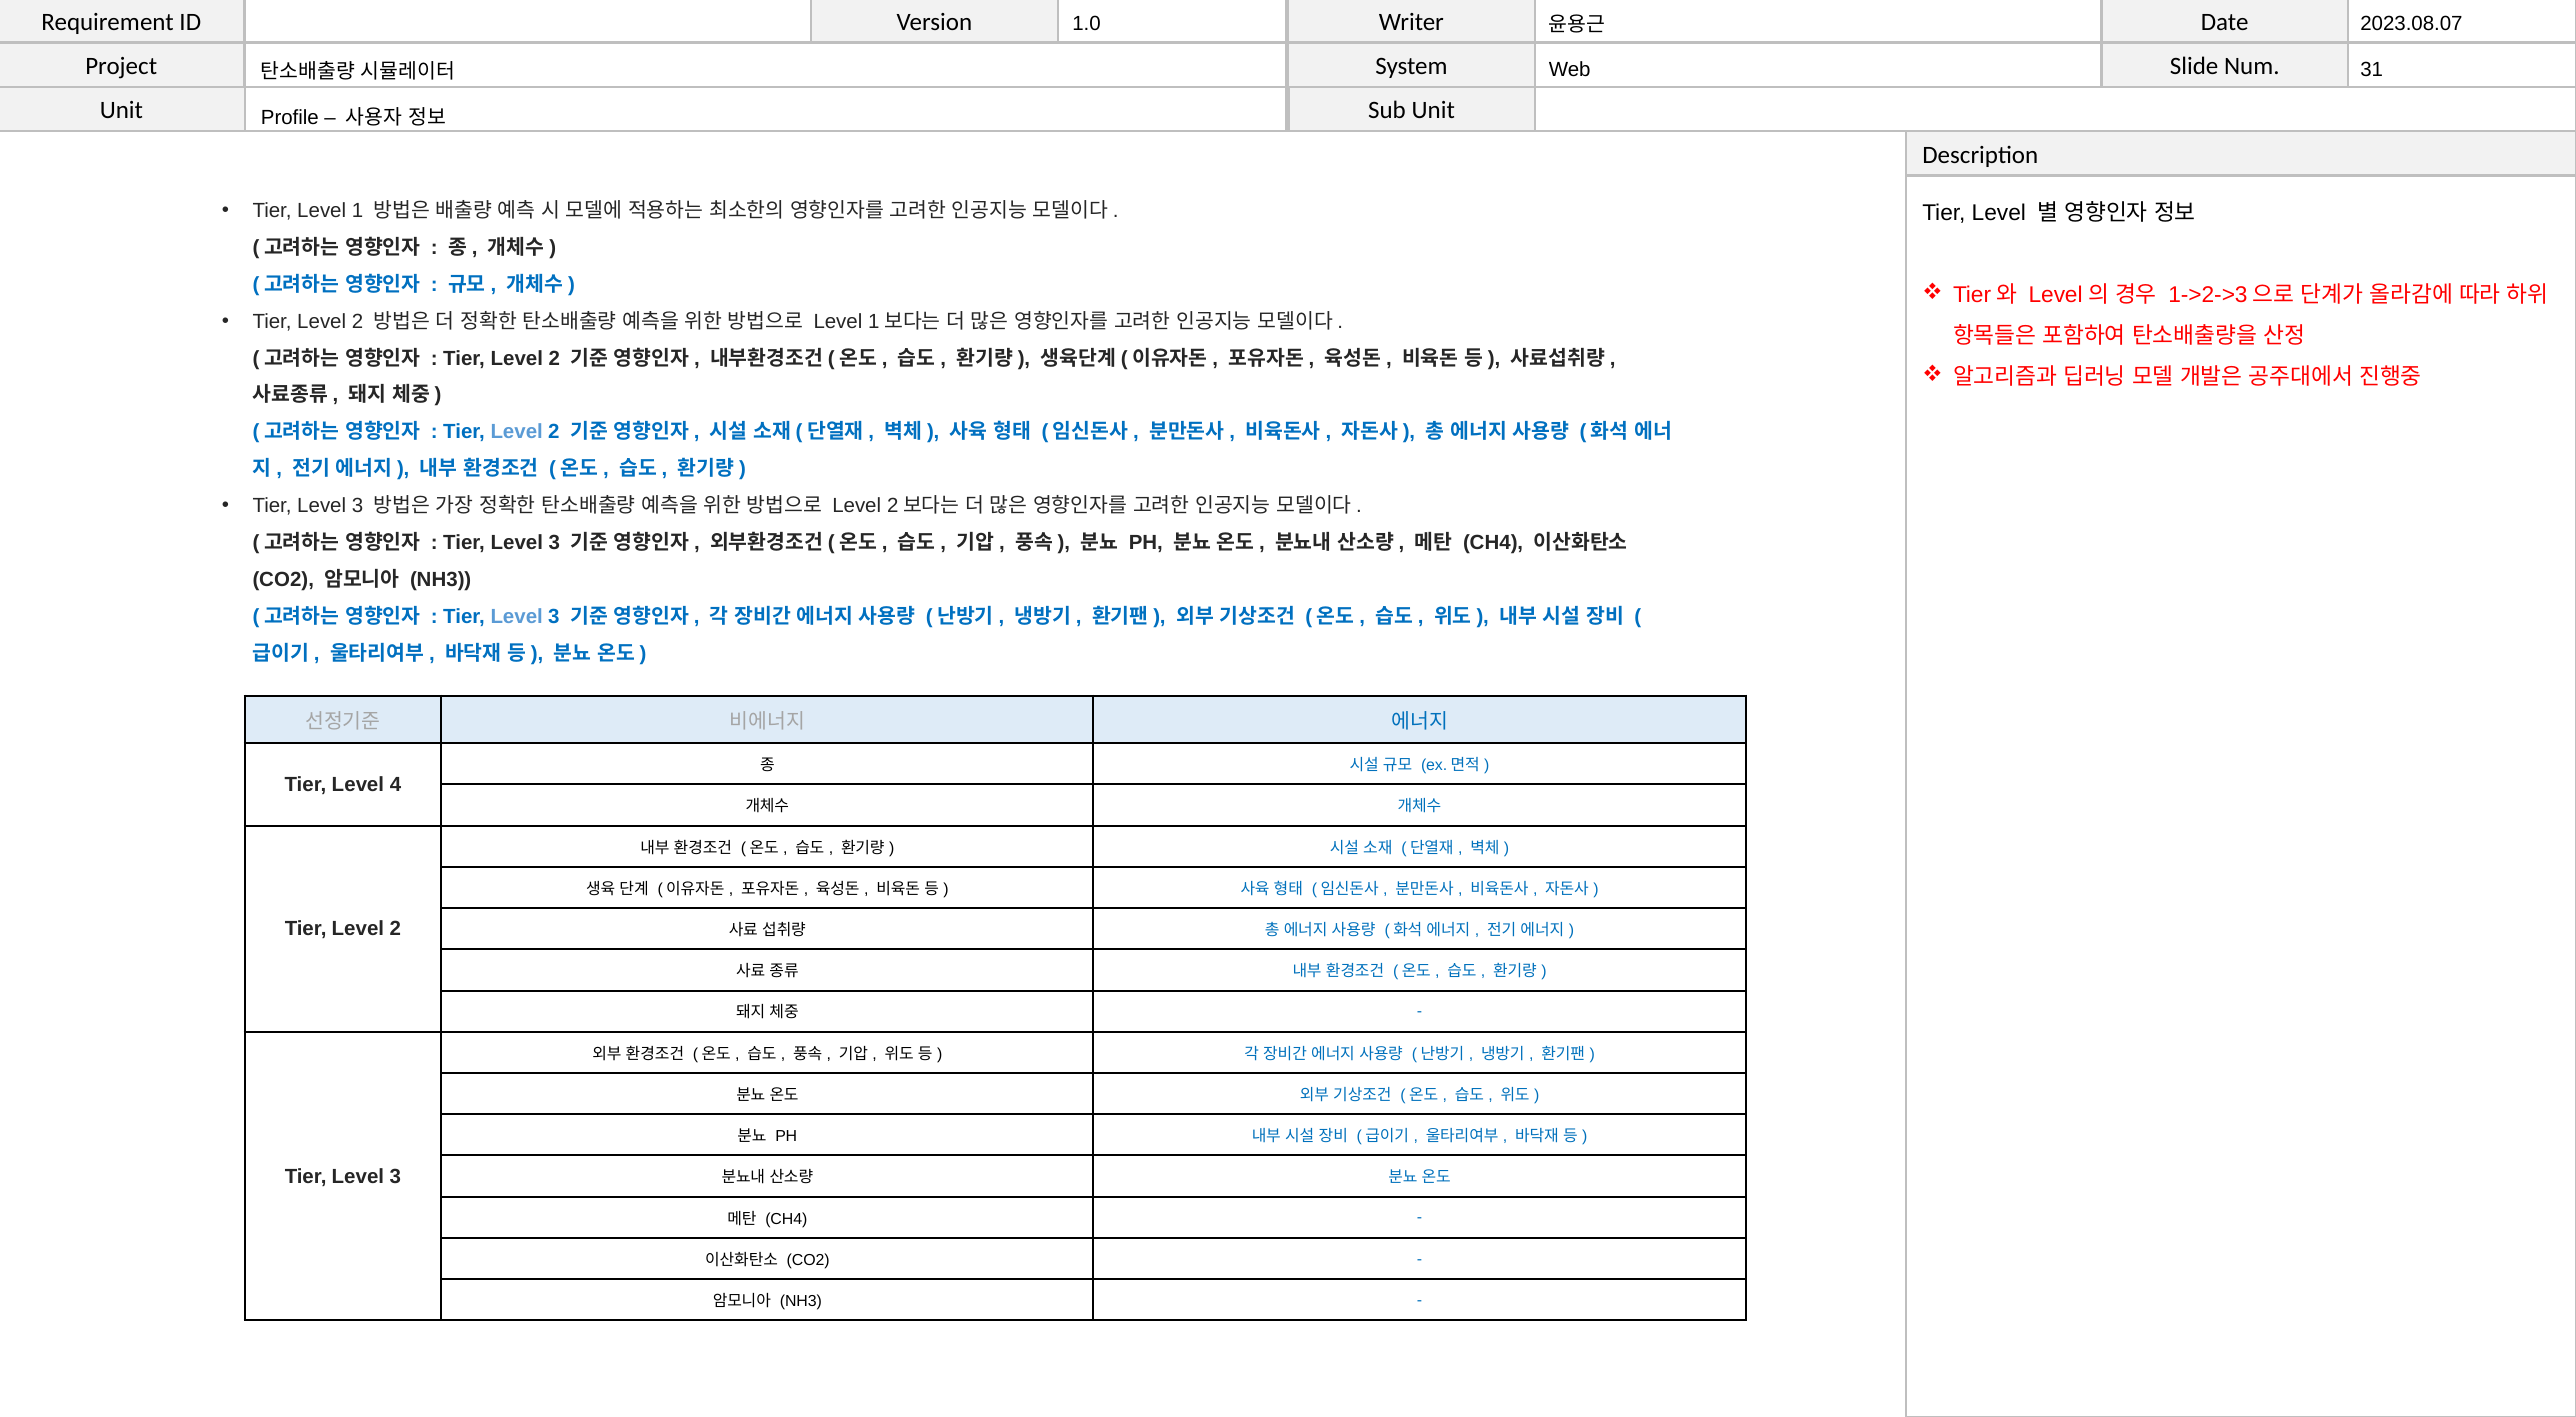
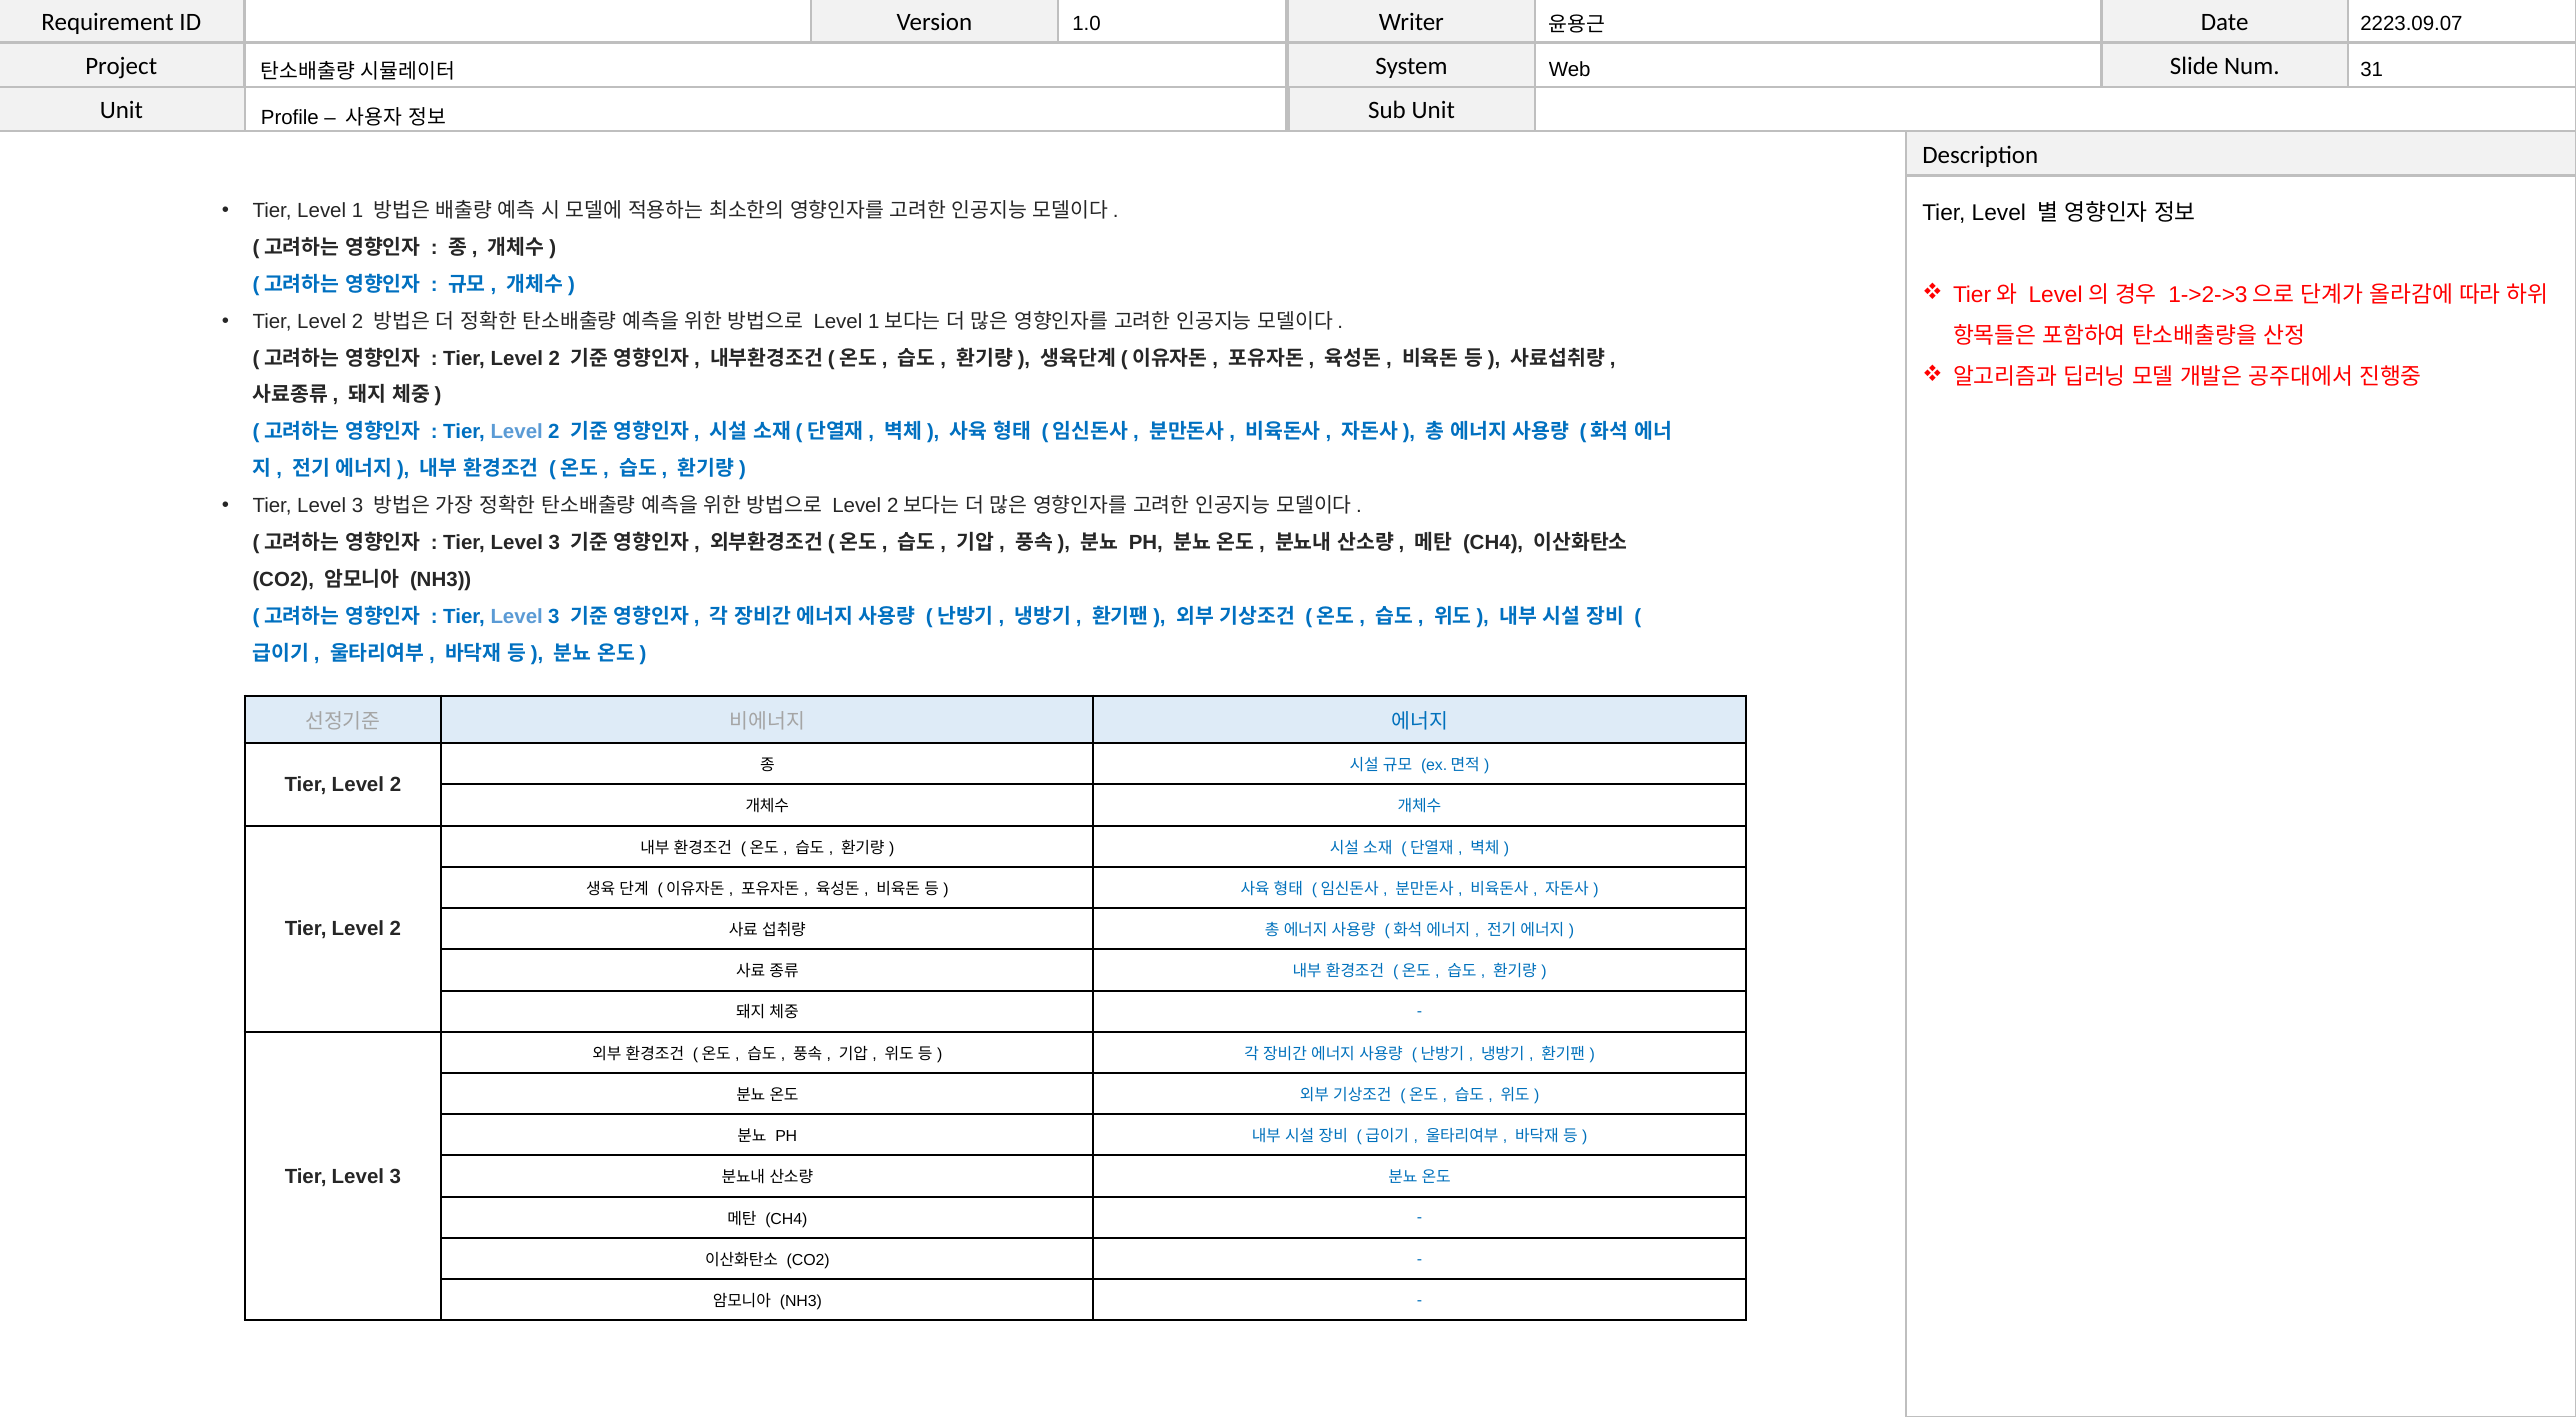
2023.08.07: 2023.08.07 -> 2223.09.07 (2411, 23)
4: 4 -> 2 (396, 785)
